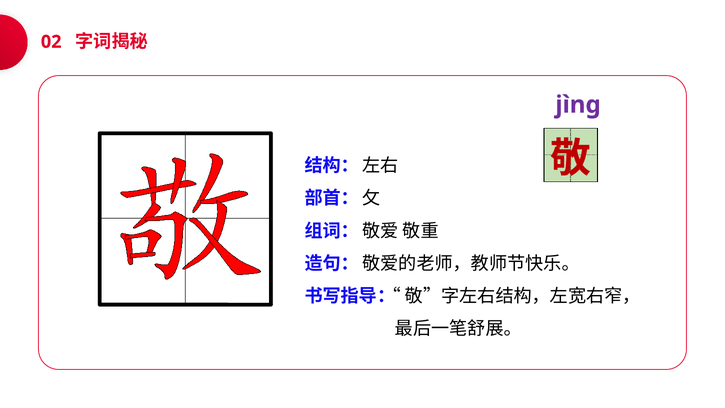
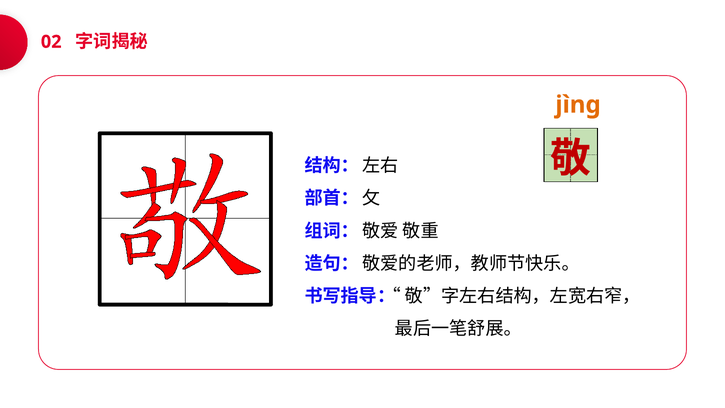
jìng colour: purple -> orange (578, 105)
